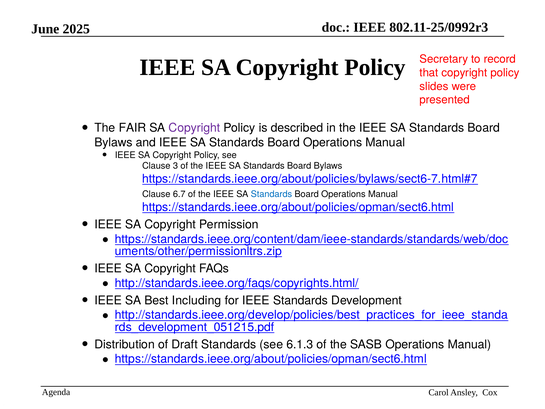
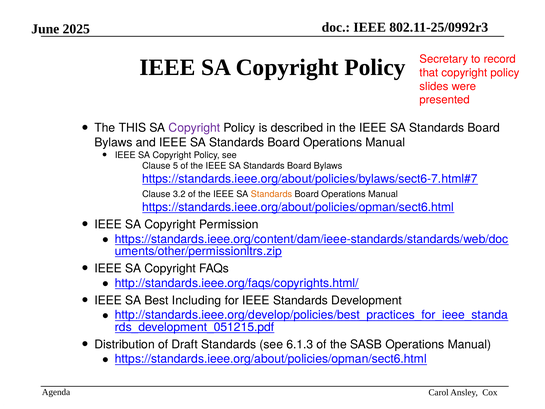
FAIR: FAIR -> THIS (132, 128)
3: 3 -> 5 (175, 166)
6.7: 6.7 -> 3.2 (179, 194)
Standards colour: blue -> orange (271, 194)
